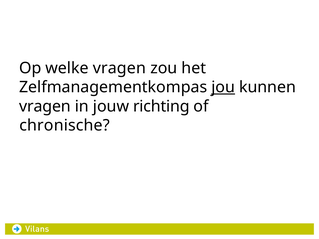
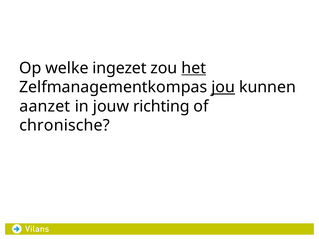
welke vragen: vragen -> ingezet (120, 68)
het underline: none -> present (194, 68)
vragen: vragen -> aanzet (45, 106)
